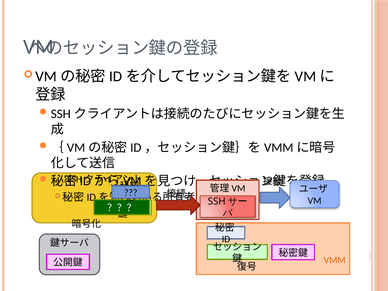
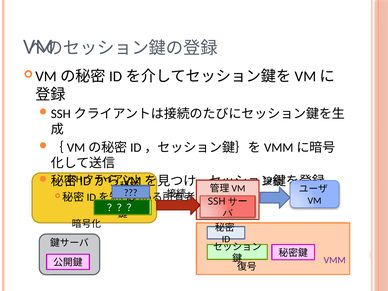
VMM colour: orange -> purple (335, 260)
